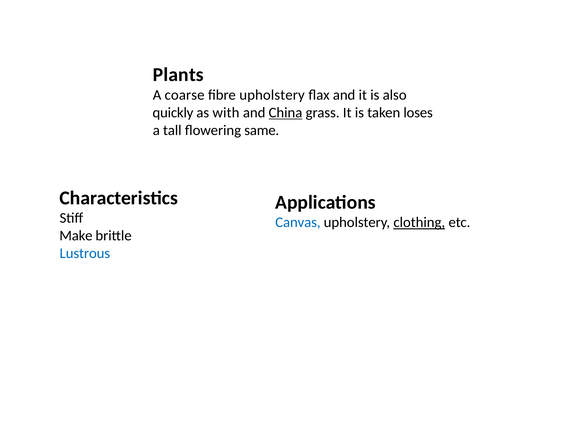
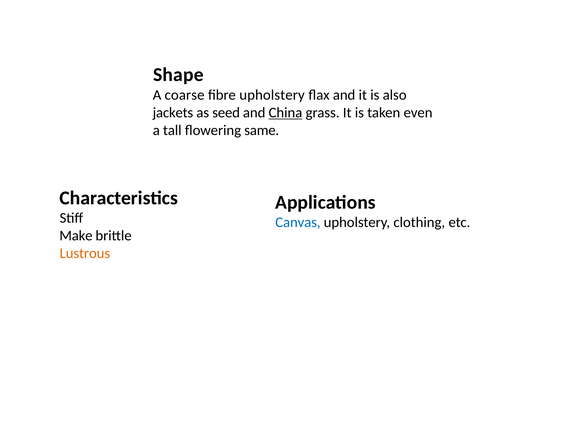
Plants: Plants -> Shape (178, 75)
quickly: quickly -> jackets (173, 113)
with: with -> seed (226, 113)
loses: loses -> even (418, 113)
clothing underline: present -> none (419, 222)
Lustrous colour: blue -> orange (85, 253)
